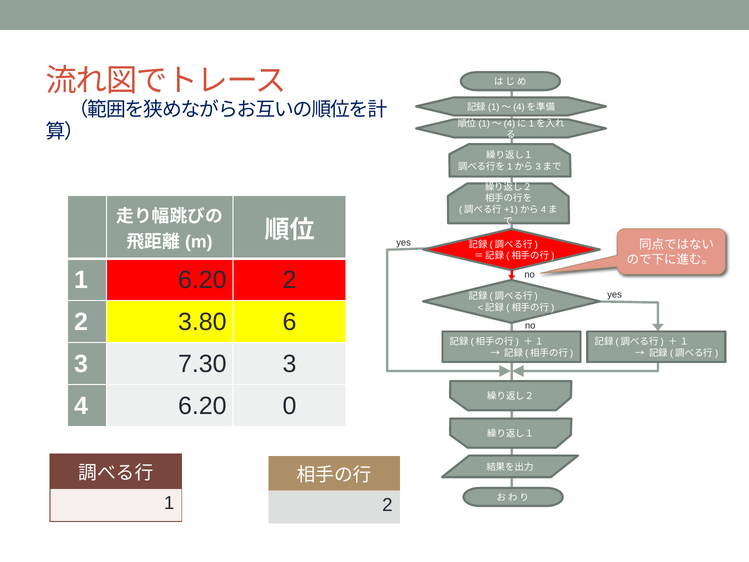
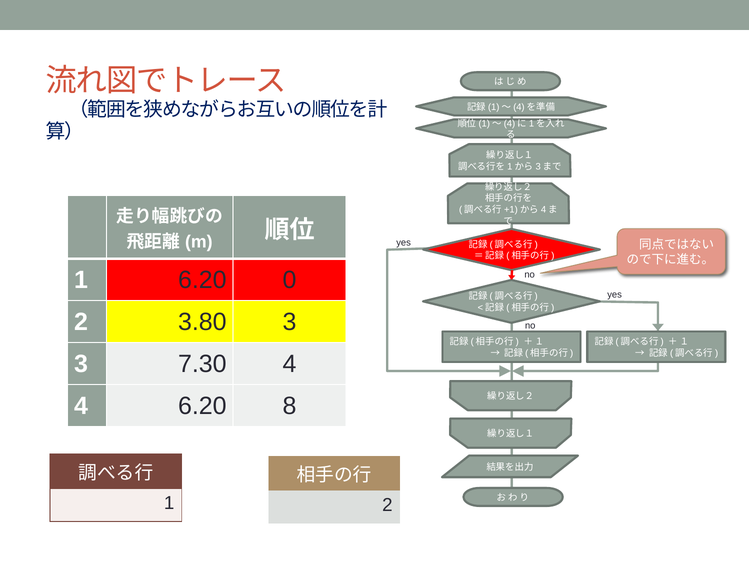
6.20 2: 2 -> 0 (290, 280)
3.80 6: 6 -> 3 (290, 322)
7.30 3: 3 -> 4 (290, 364)
0: 0 -> 8 (290, 406)
